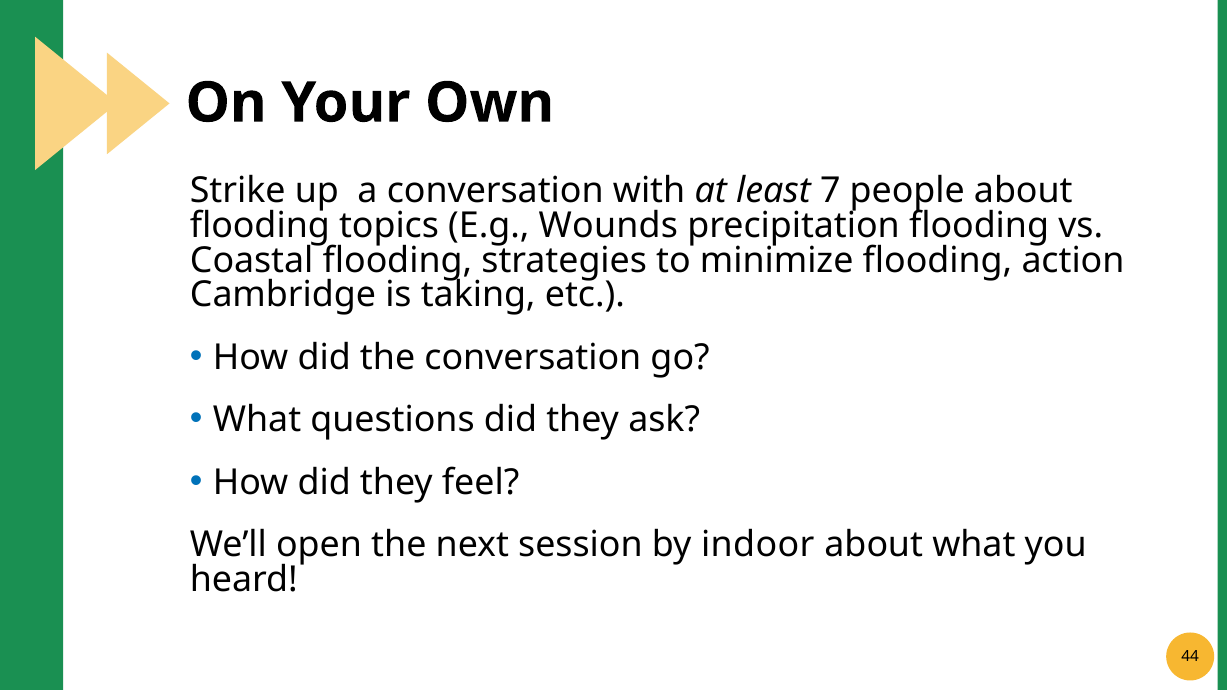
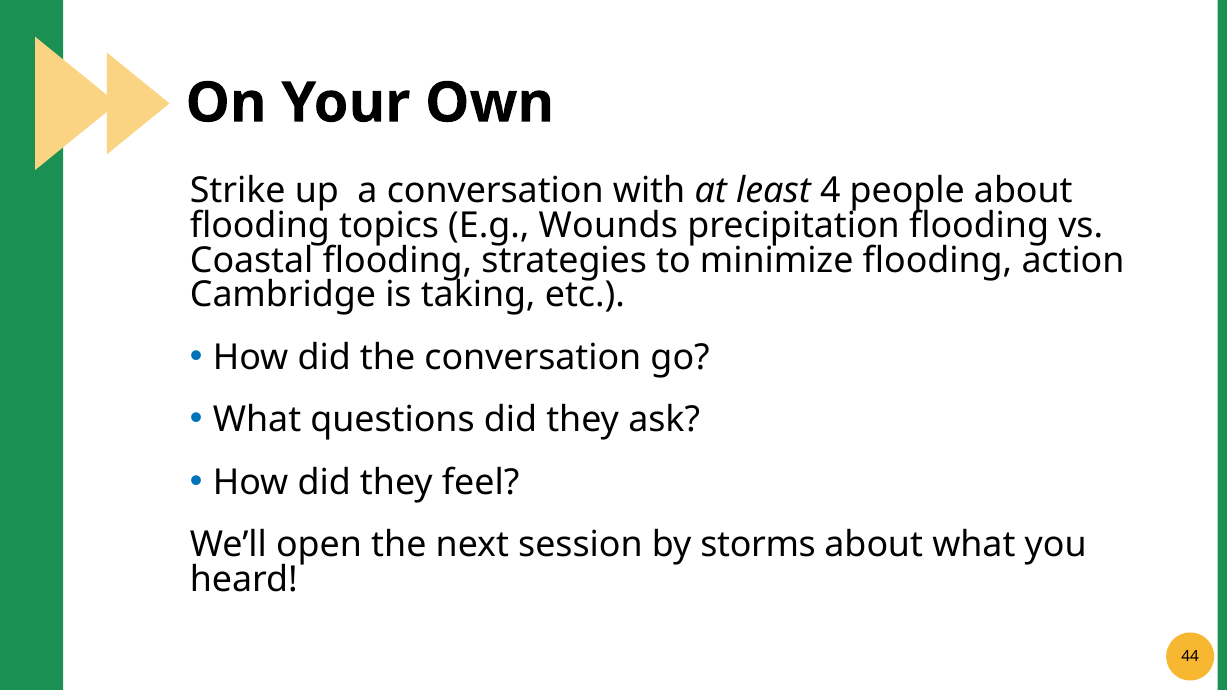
7: 7 -> 4 (830, 191)
indoor: indoor -> storms (758, 545)
